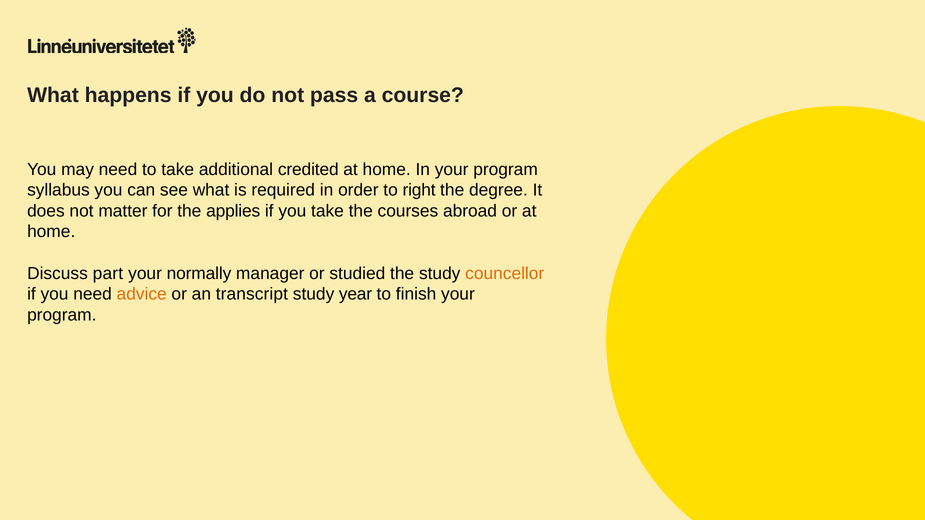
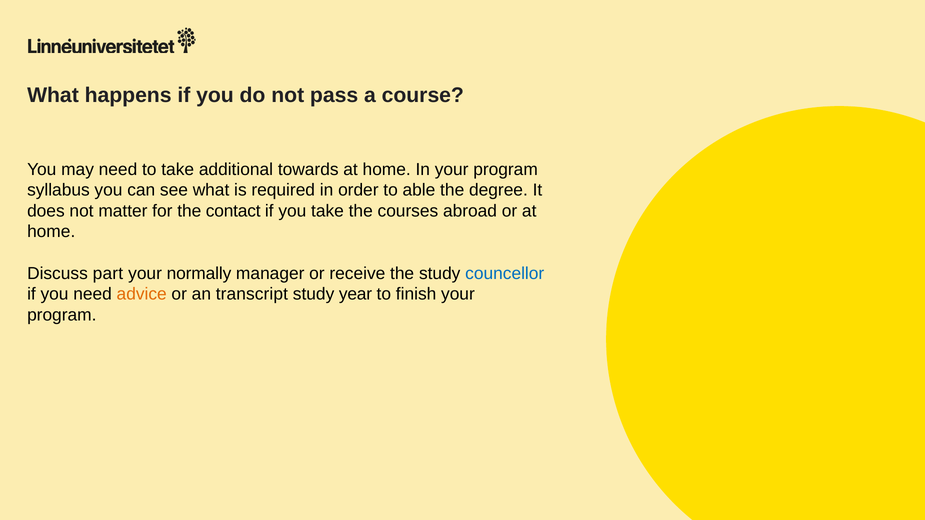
credited: credited -> towards (308, 169)
right: right -> able (419, 190)
applies: applies -> contact (233, 211)
studied: studied -> receive (357, 273)
councellor colour: orange -> blue (505, 273)
